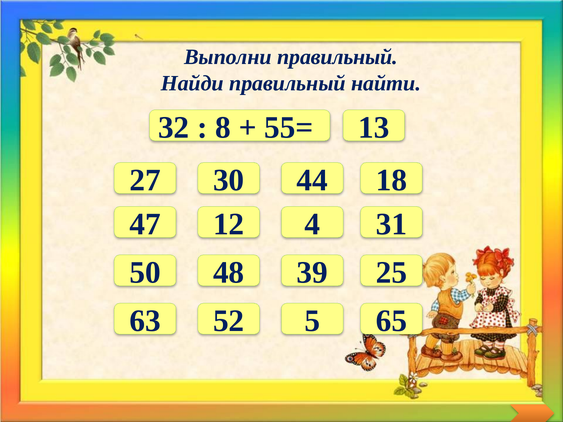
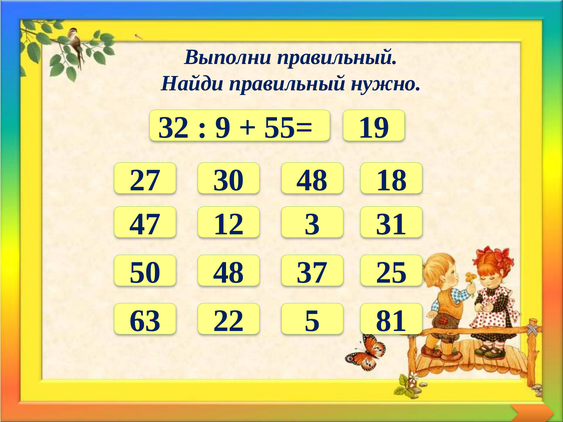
найти: найти -> нужно (386, 83)
8: 8 -> 9 (223, 128)
13: 13 -> 19 (374, 128)
30 44: 44 -> 48 (312, 180)
4: 4 -> 3 (312, 224)
39: 39 -> 37 (312, 273)
52: 52 -> 22 (229, 321)
65: 65 -> 81 (391, 321)
